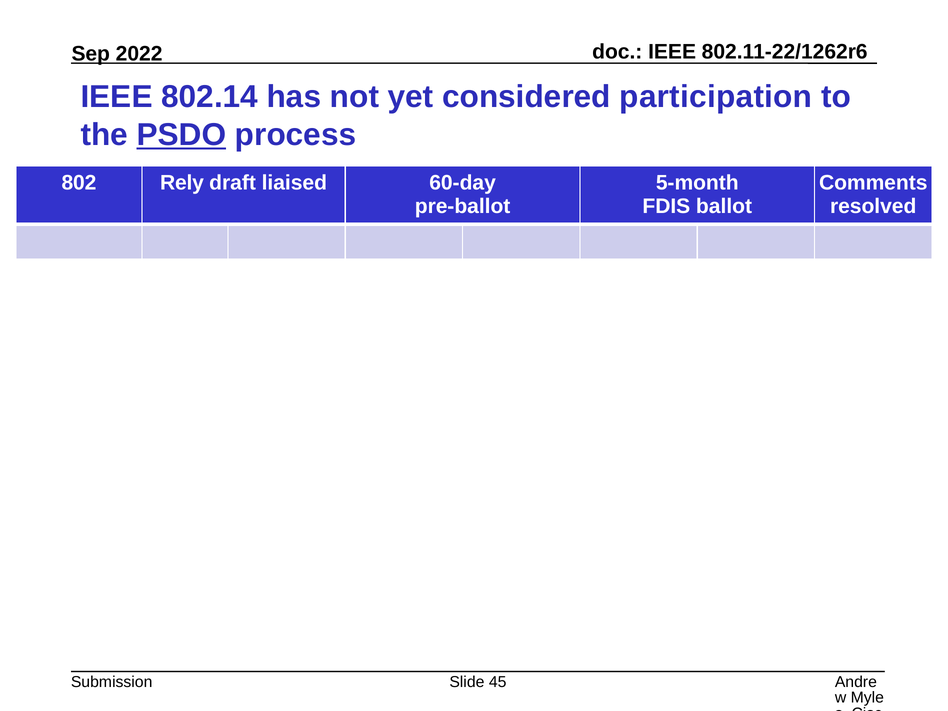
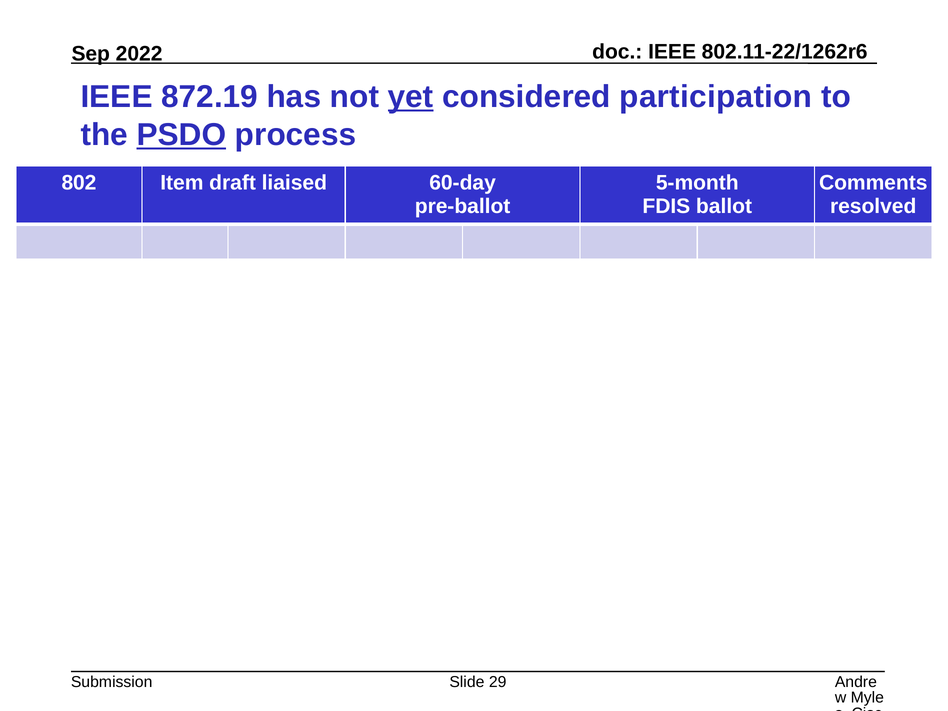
802.14: 802.14 -> 872.19 (210, 97)
yet underline: none -> present (411, 97)
Rely: Rely -> Item (182, 183)
45: 45 -> 29 (498, 682)
